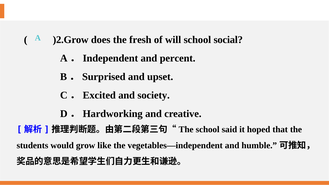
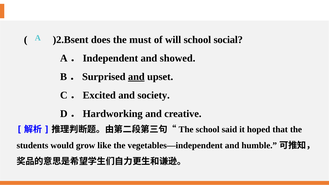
)2.Grow: )2.Grow -> )2.Bsent (71, 40)
fresh: fresh -> must (140, 40)
percent: percent -> showed (178, 58)
and underline: none -> present (136, 77)
